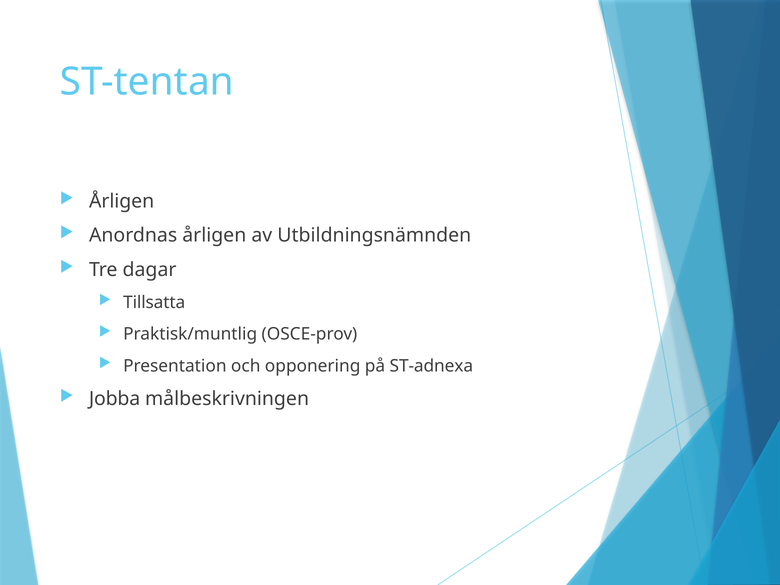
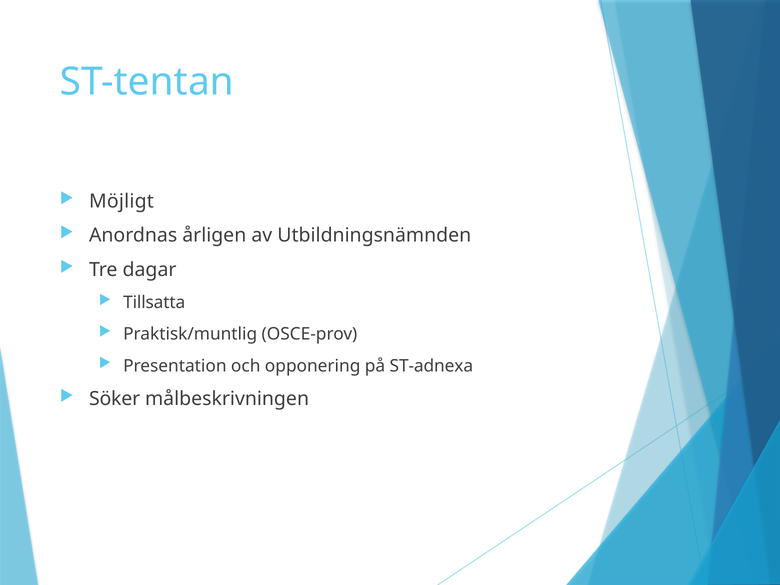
Årligen: Årligen -> Möjligt (122, 201)
Jobba: Jobba -> Söker (115, 399)
